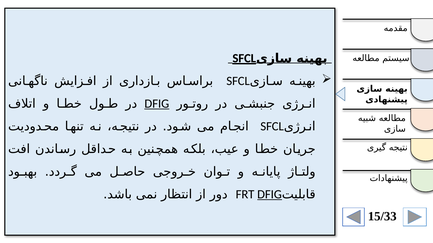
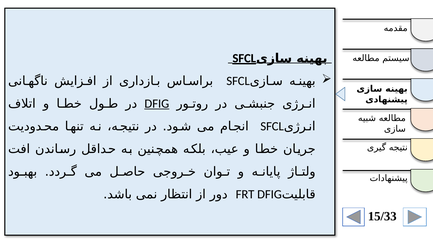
DFIG underline: present -> none (270, 195)
